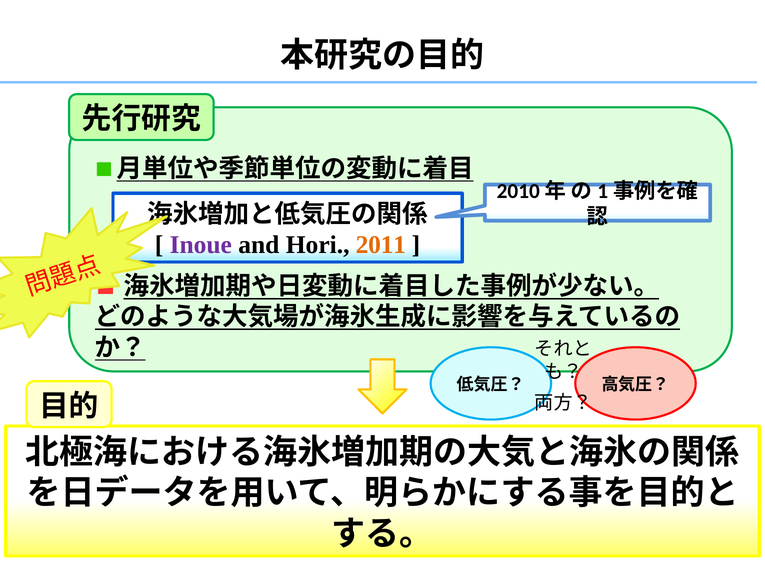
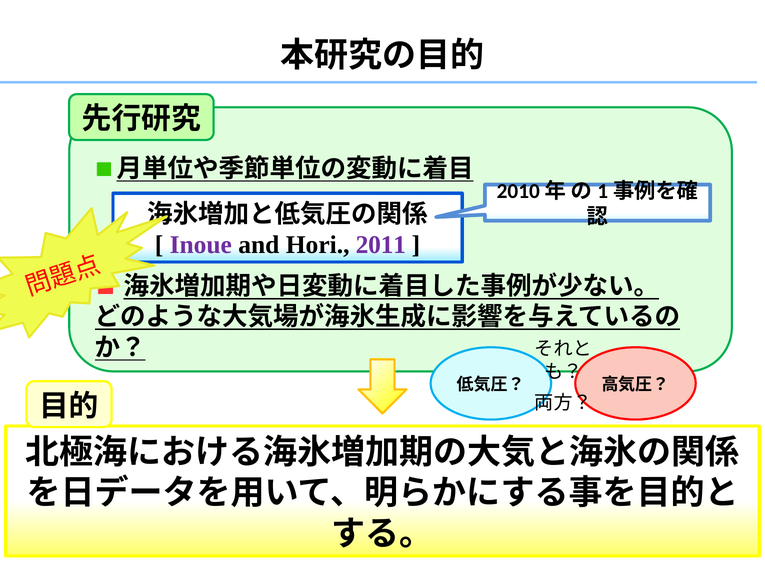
2011 colour: orange -> purple (381, 245)
